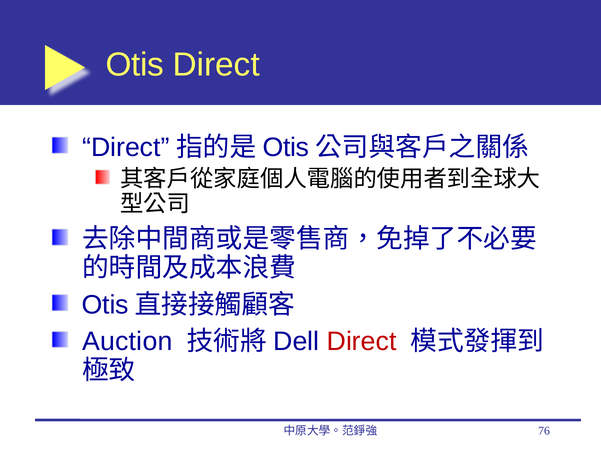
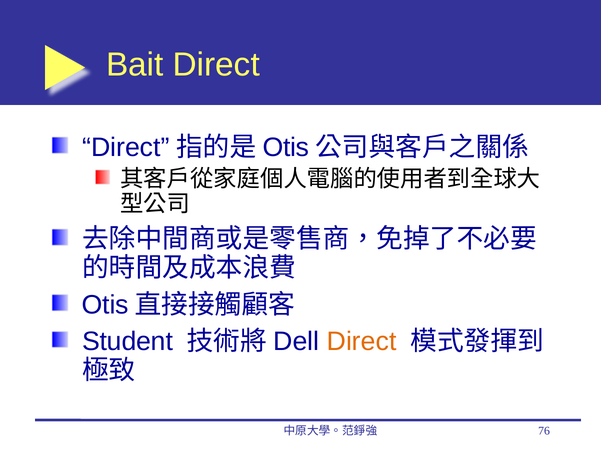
Otis: Otis -> Bait (135, 65)
Auction: Auction -> Student (128, 342)
Direct colour: red -> orange (362, 342)
